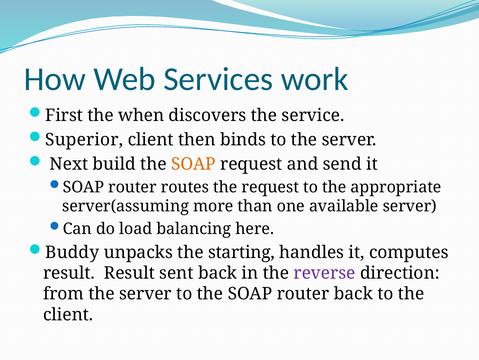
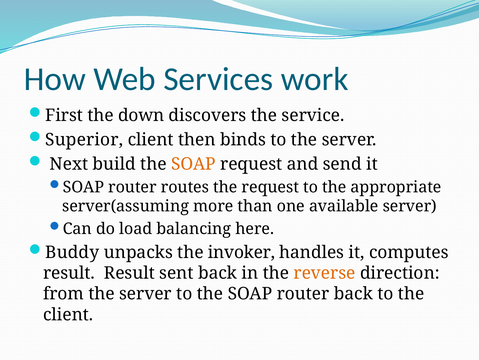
when: when -> down (141, 115)
starting: starting -> invoker (241, 252)
reverse colour: purple -> orange (325, 273)
